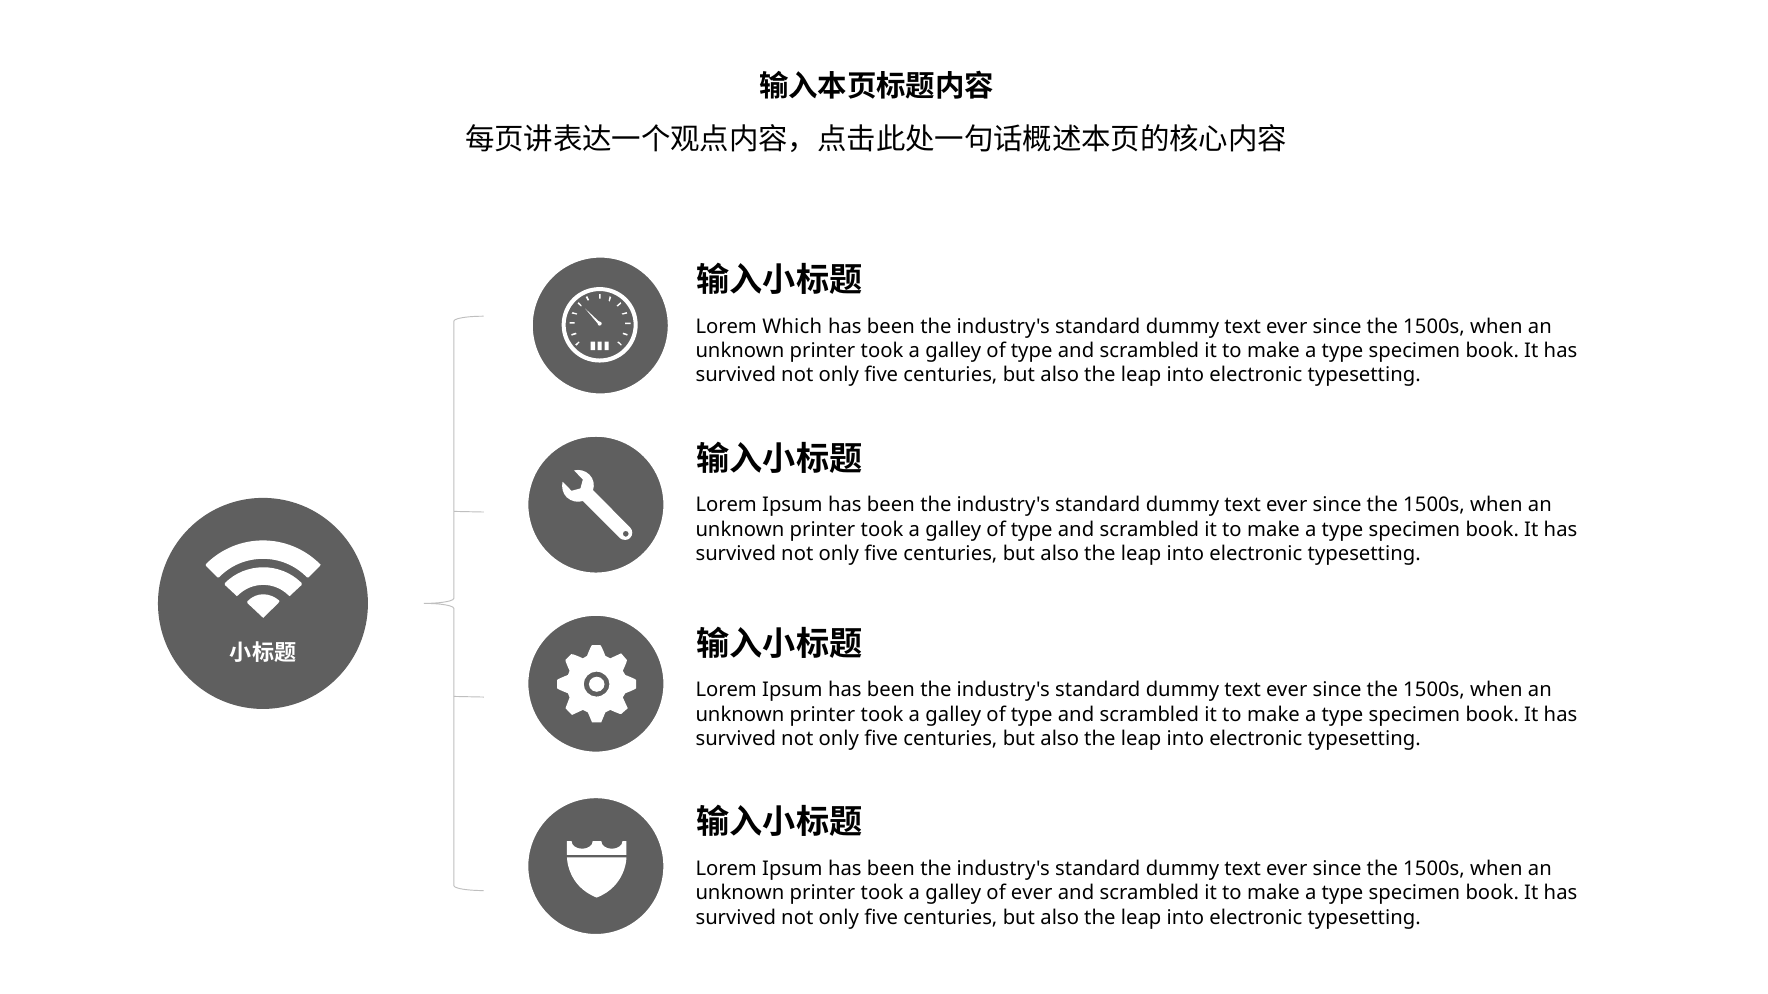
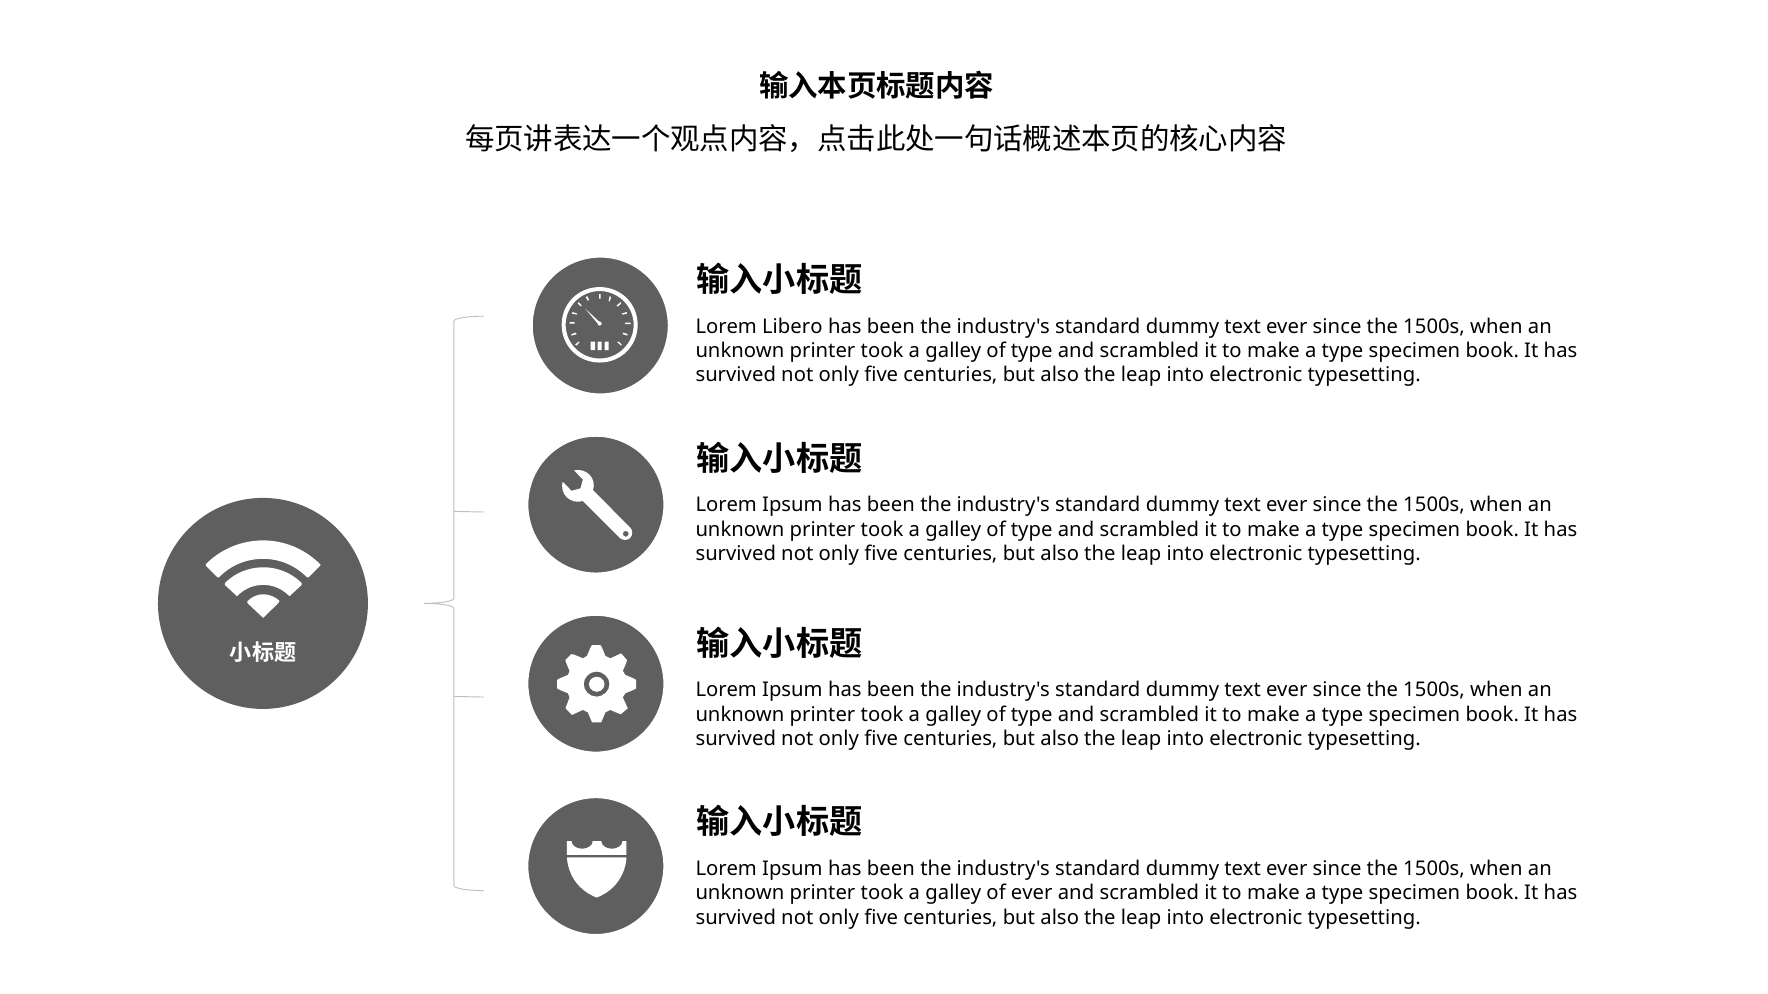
Which: Which -> Libero (792, 327)
